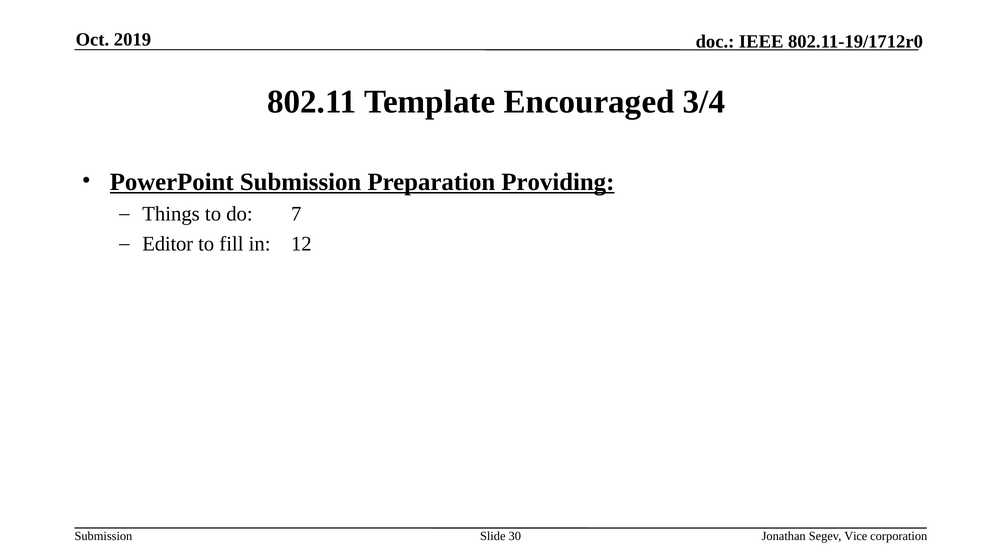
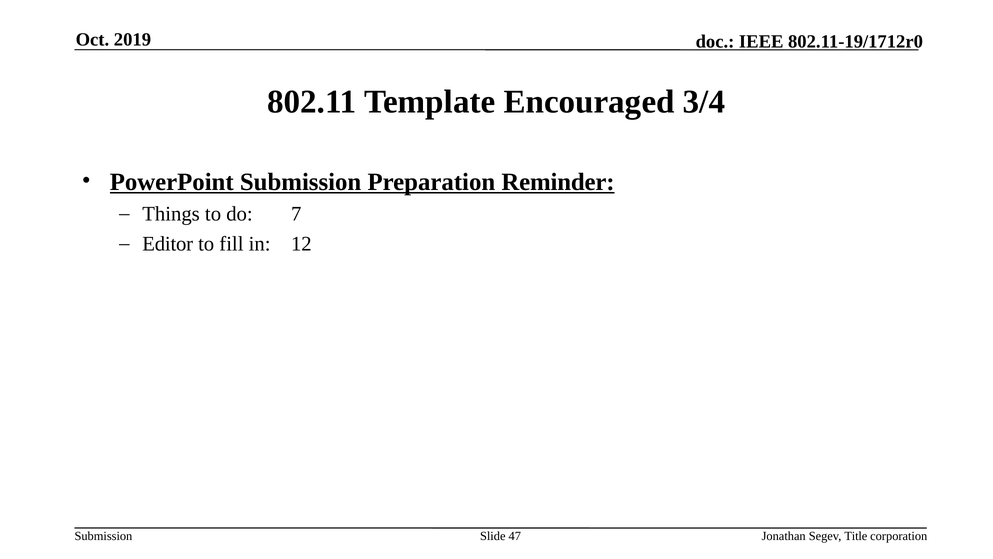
Providing: Providing -> Reminder (558, 182)
30: 30 -> 47 (515, 536)
Vice: Vice -> Title (856, 536)
